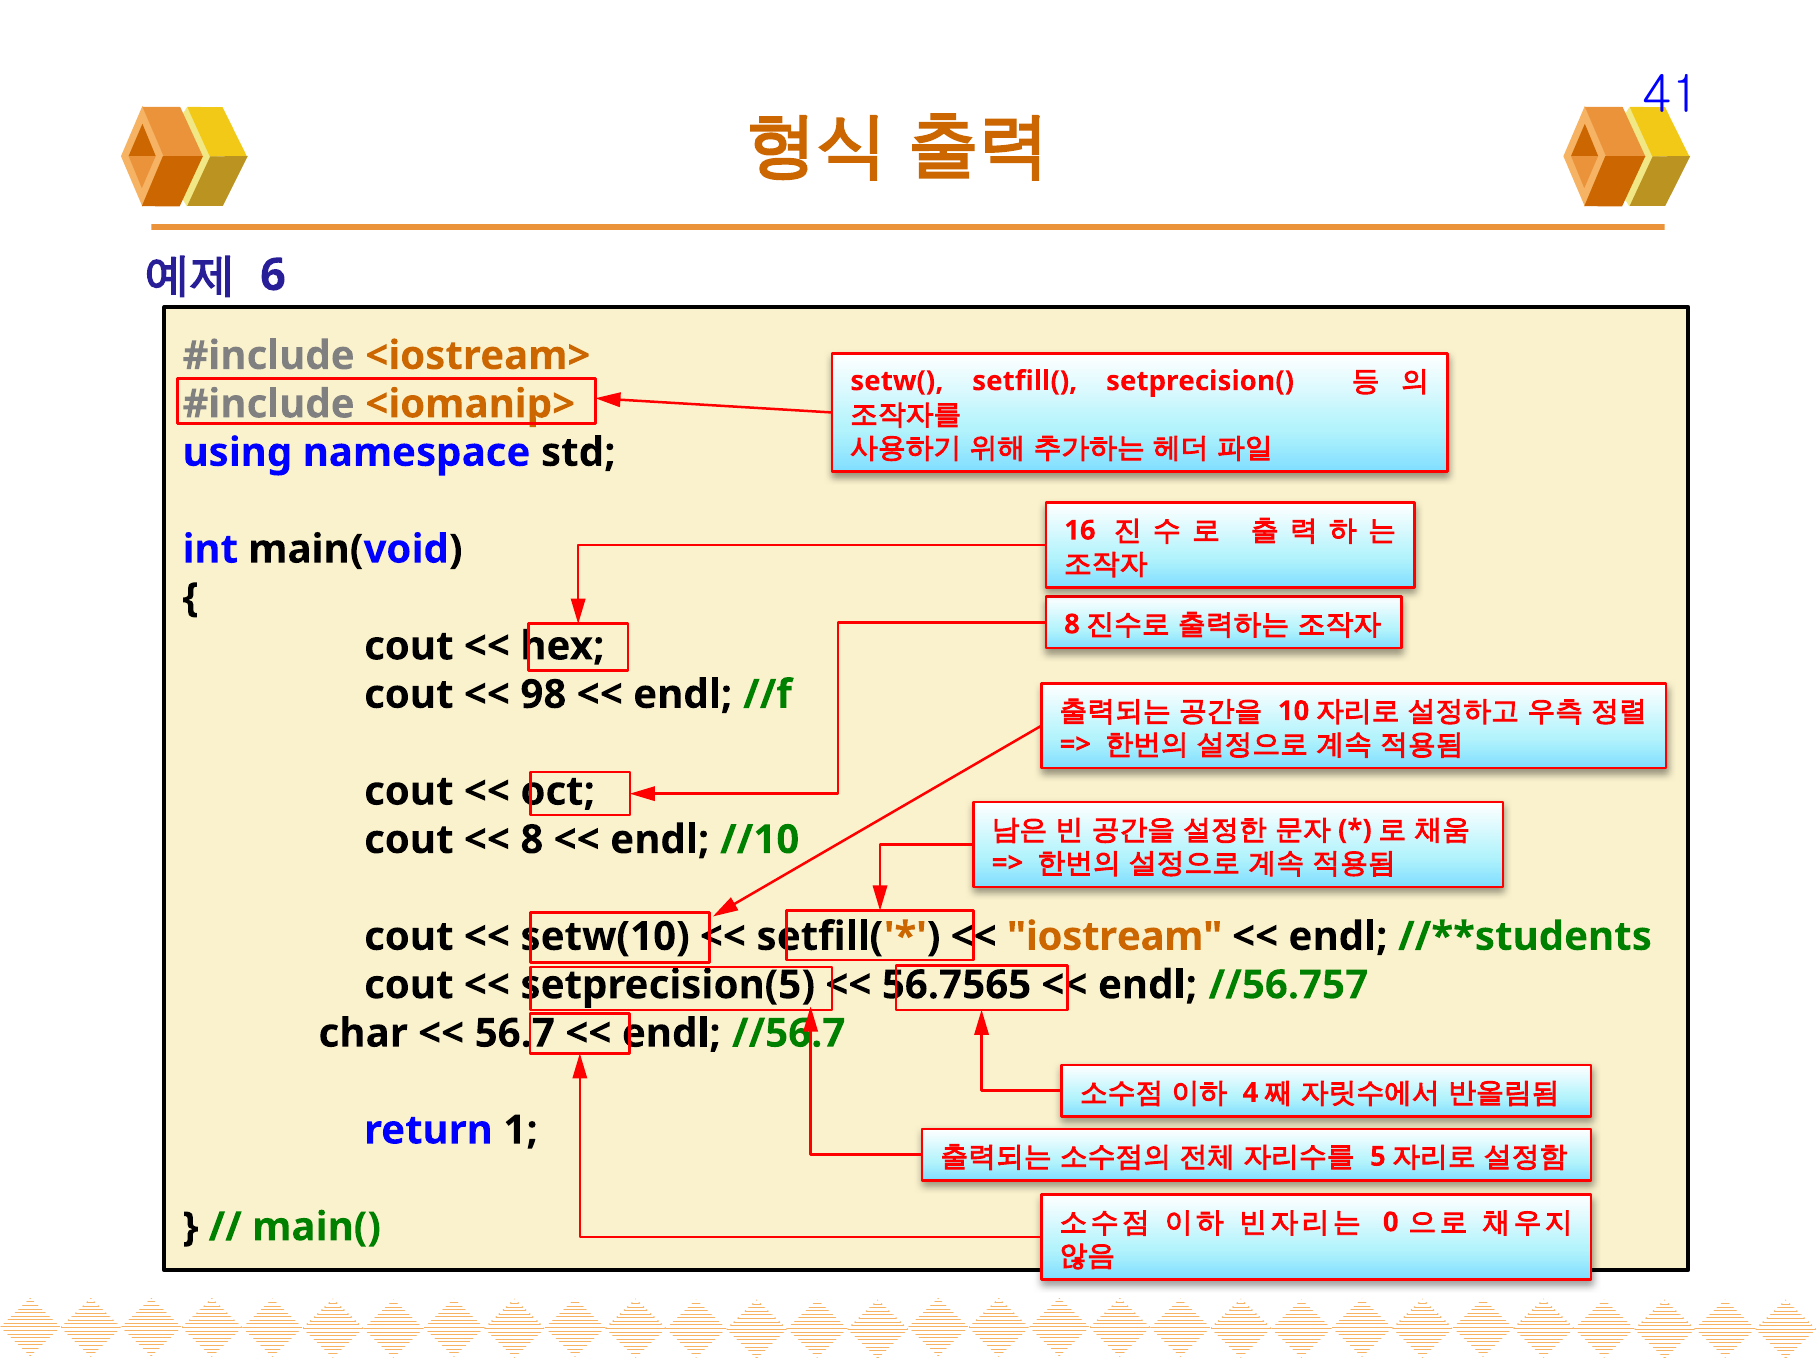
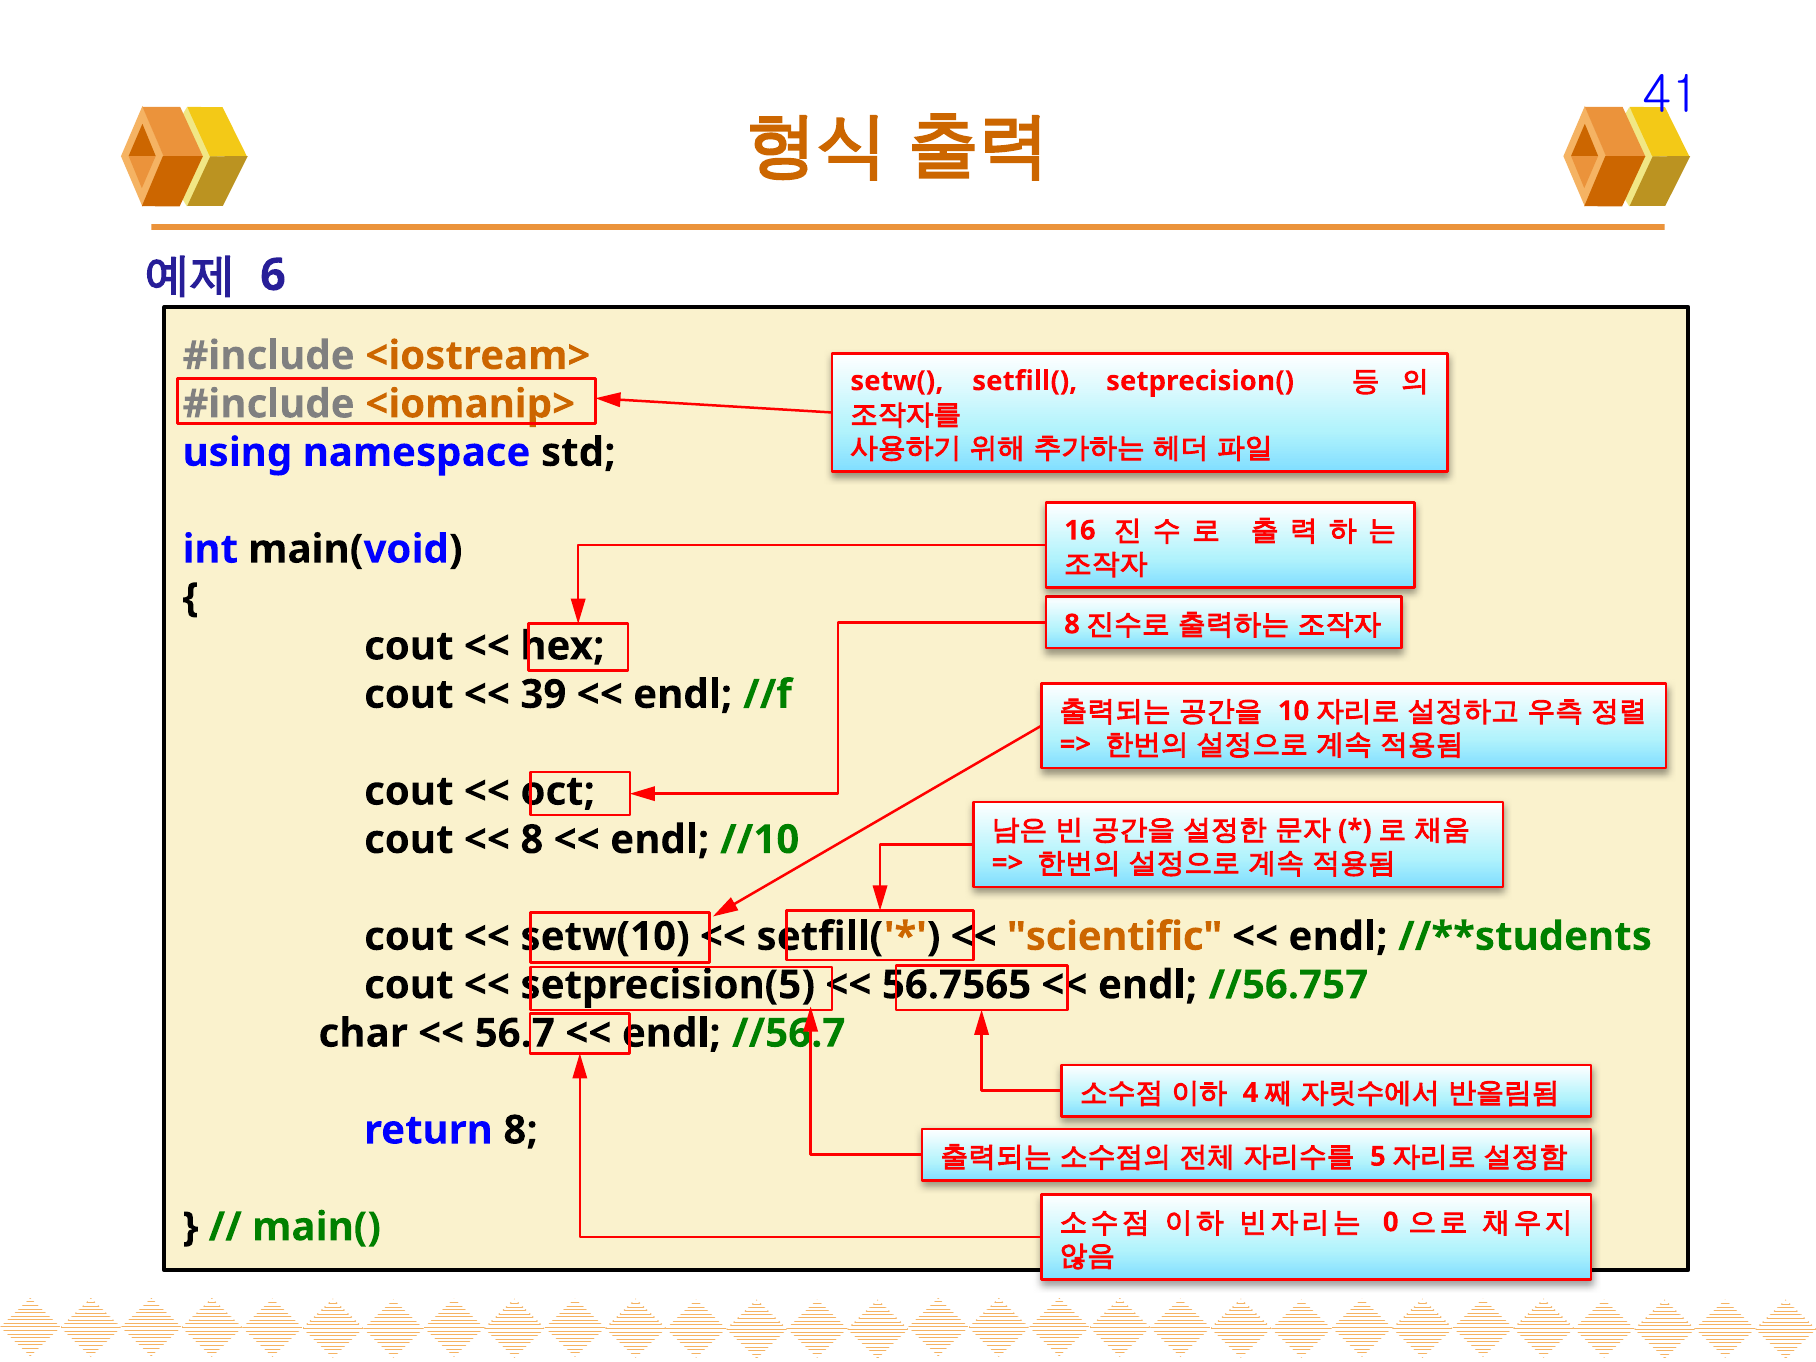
98: 98 -> 39 (543, 695)
iostream: iostream -> scientific (1115, 937)
return 1: 1 -> 8 (521, 1130)
